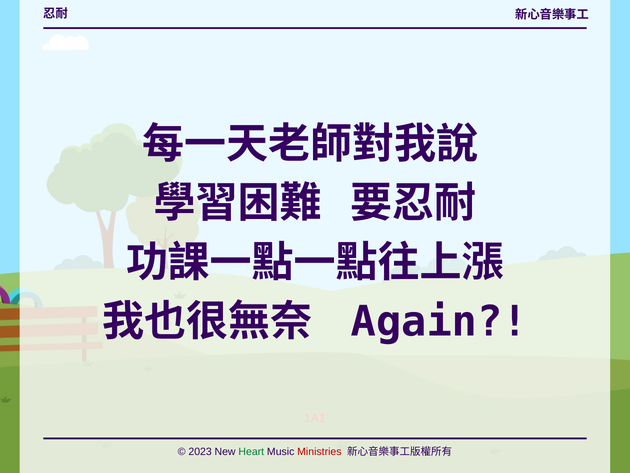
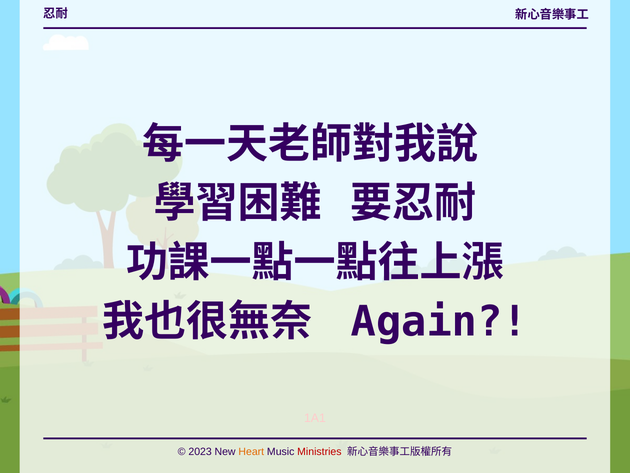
Heart colour: green -> orange (251, 451)
